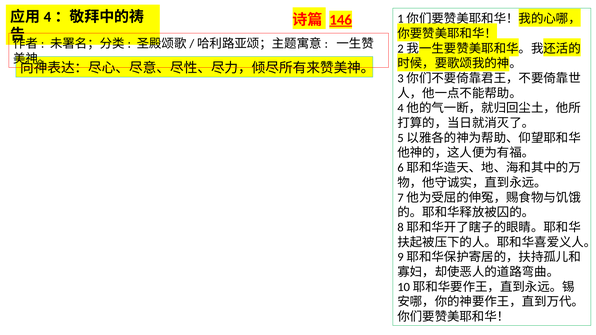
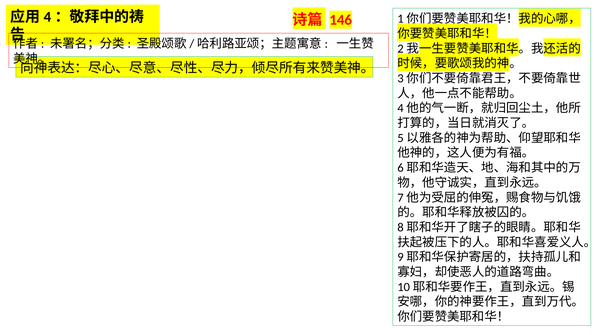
146 underline: present -> none (341, 20)
